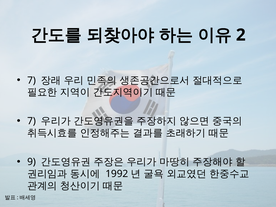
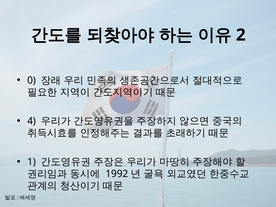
7: 7 -> 0 (32, 80)
7: 7 -> 4 (32, 121)
9: 9 -> 1 (32, 162)
